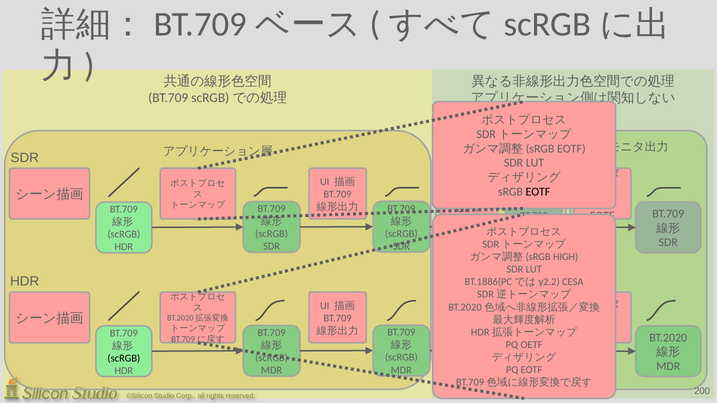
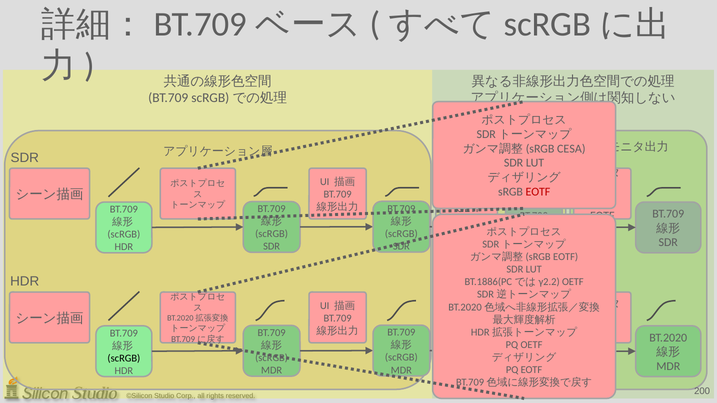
EOTF: EOTF -> CESA (571, 149)
EOTF colour: black -> red (538, 192)
HIGH: HIGH -> EOTF (566, 257)
CESA: CESA -> OETF (573, 282)
